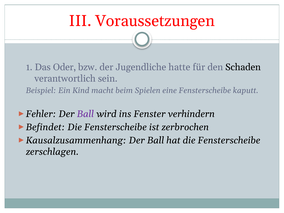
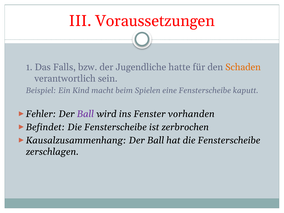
Oder: Oder -> Falls (64, 67)
Schaden colour: black -> orange (243, 67)
verhindern: verhindern -> vorhanden (191, 114)
